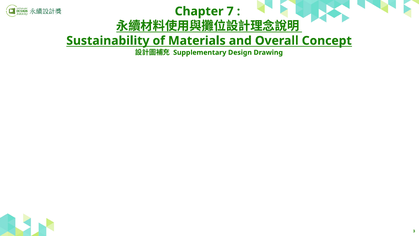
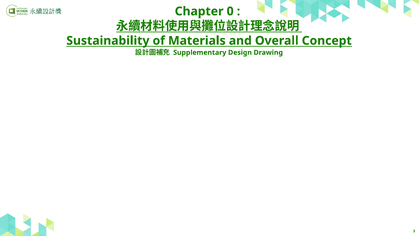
7: 7 -> 0 (230, 11)
